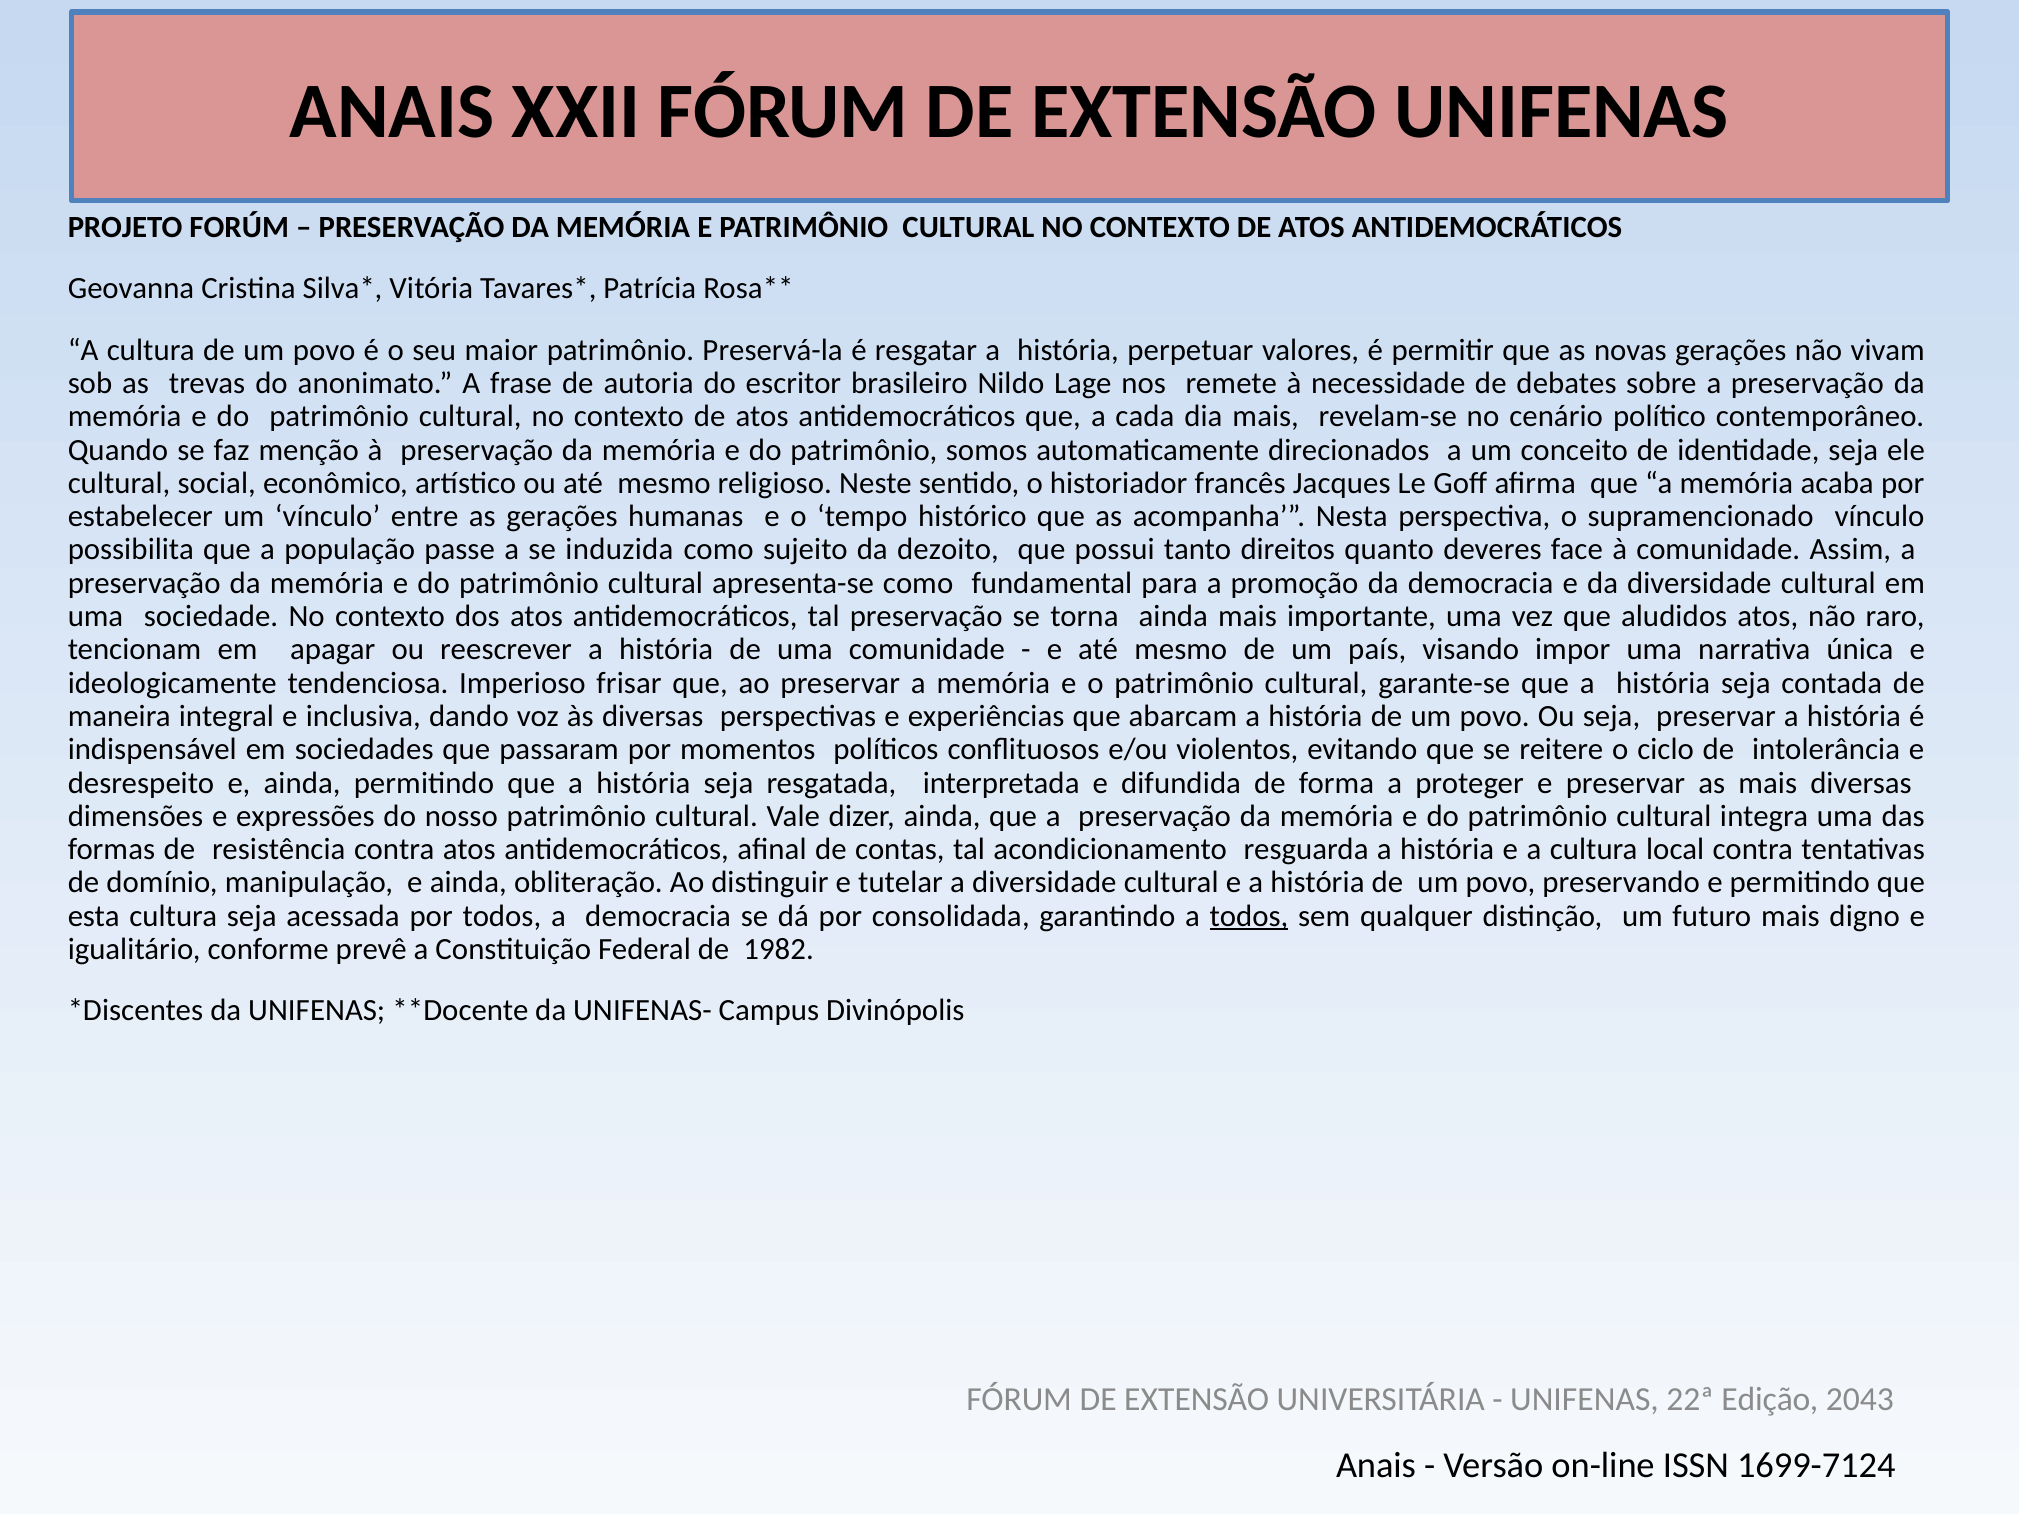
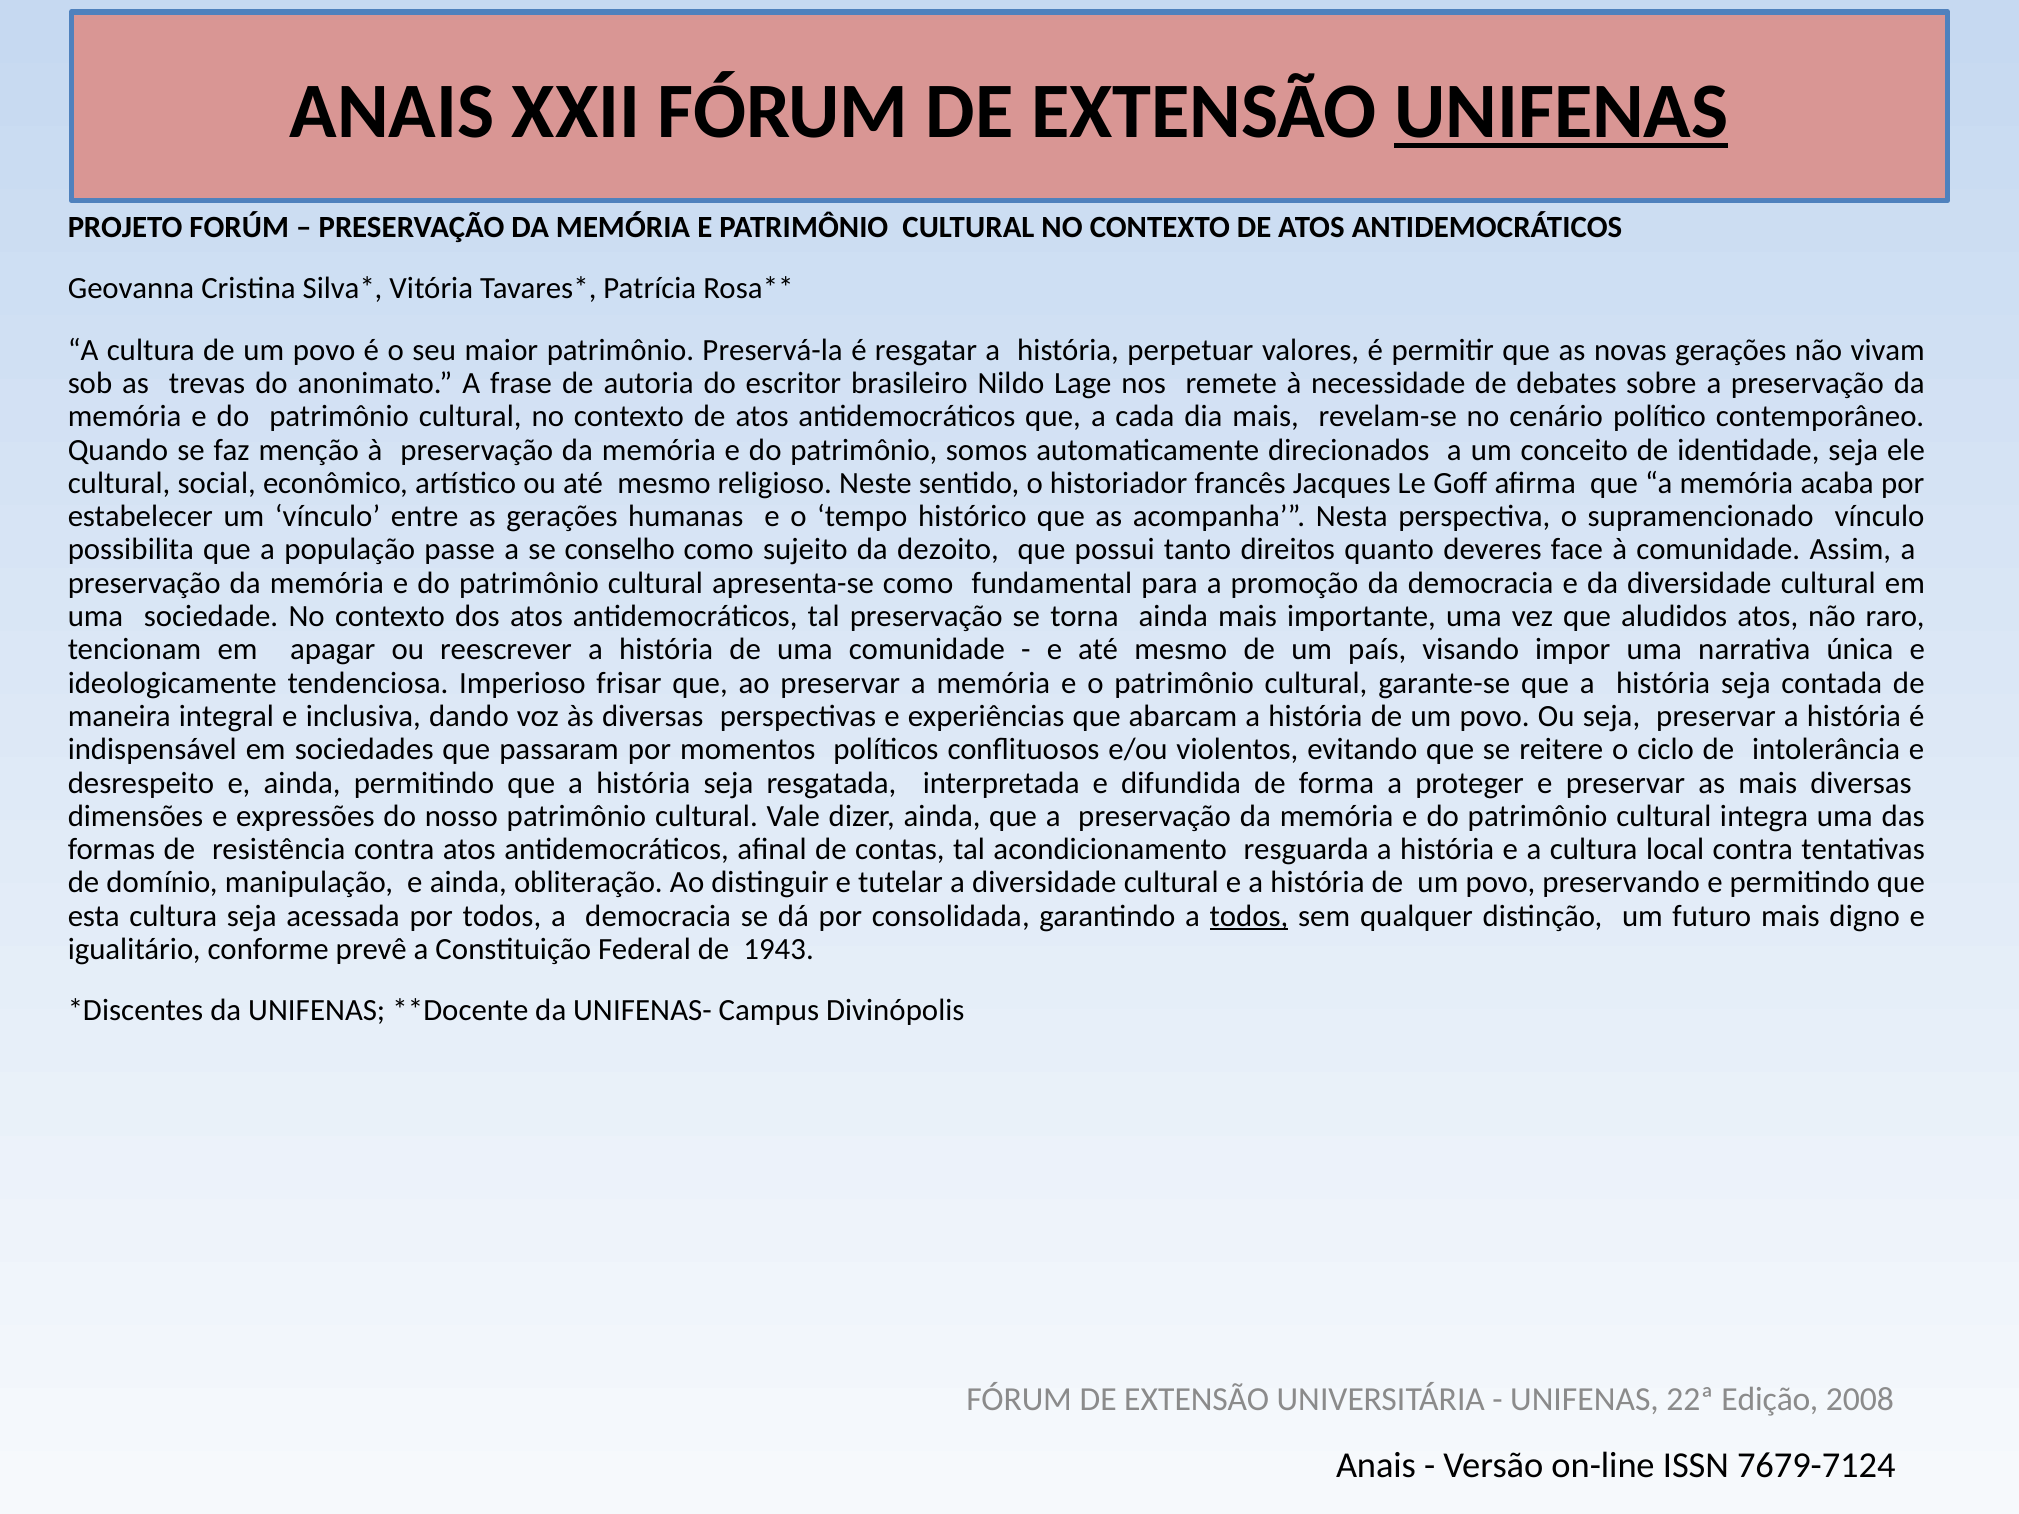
UNIFENAS underline: none -> present (1561, 112)
induzida: induzida -> conselho (620, 550)
1982: 1982 -> 1943 (779, 949)
2043: 2043 -> 2008 (1860, 1400)
1699-7124: 1699-7124 -> 7679-7124 (1816, 1465)
